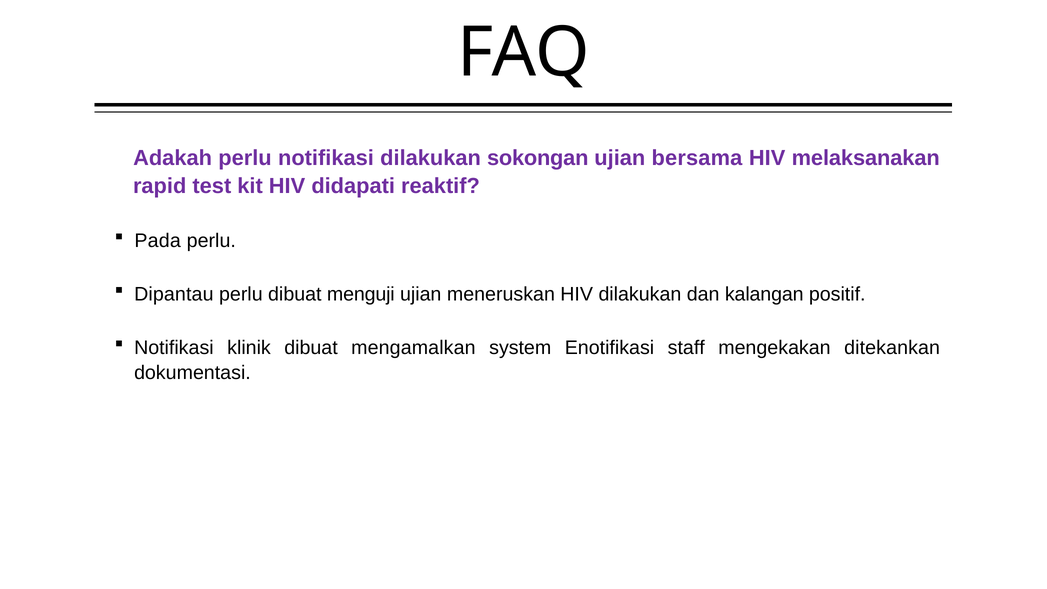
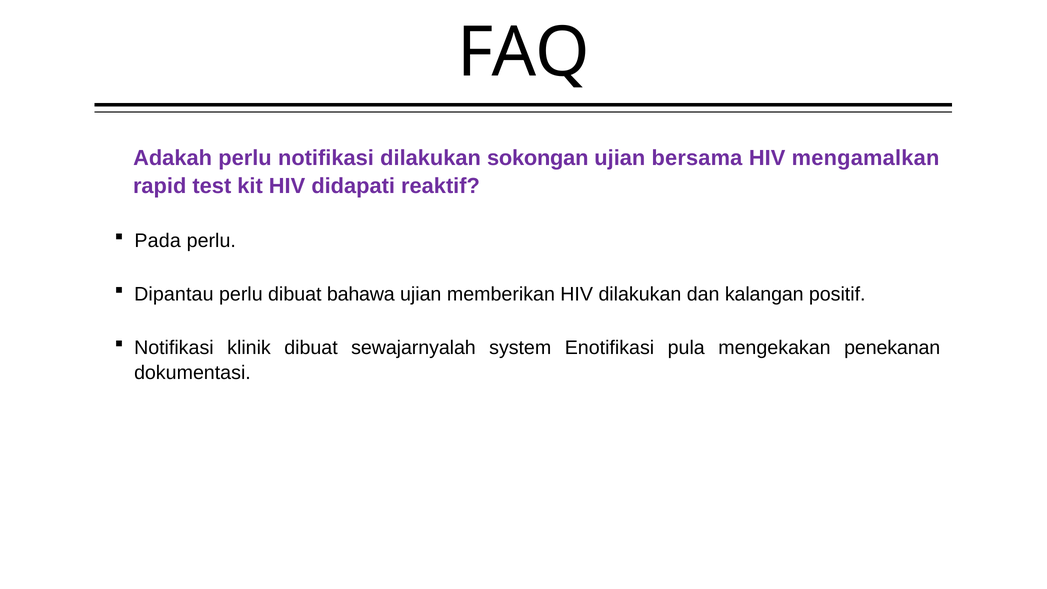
melaksanakan: melaksanakan -> mengamalkan (866, 158)
menguji: menguji -> bahawa (361, 294)
meneruskan: meneruskan -> memberikan (501, 294)
mengamalkan: mengamalkan -> sewajarnyalah (413, 348)
staff: staff -> pula (686, 348)
ditekankan: ditekankan -> penekanan (892, 348)
